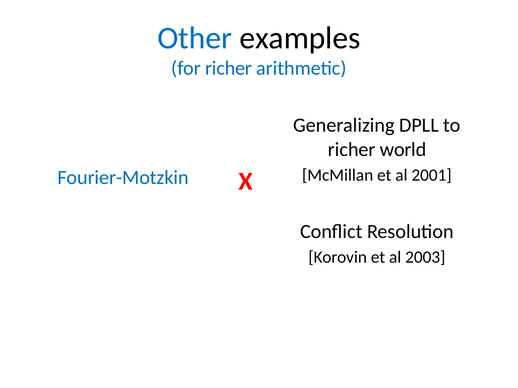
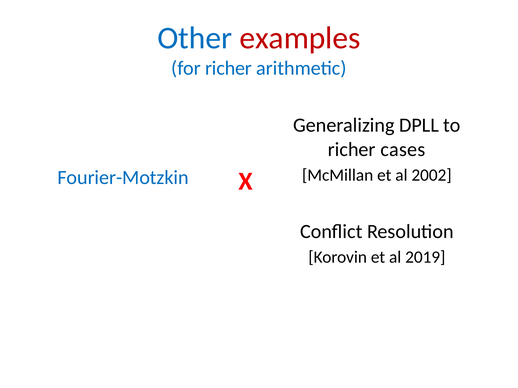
examples colour: black -> red (300, 38)
world: world -> cases (403, 150)
2001: 2001 -> 2002 (432, 175)
2003: 2003 -> 2019 (425, 257)
